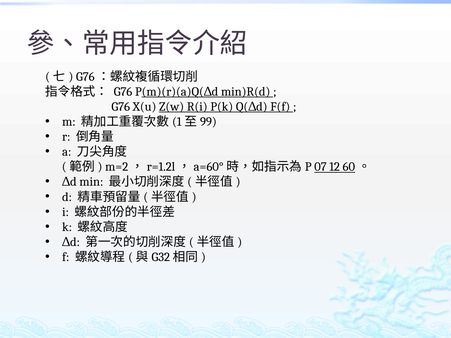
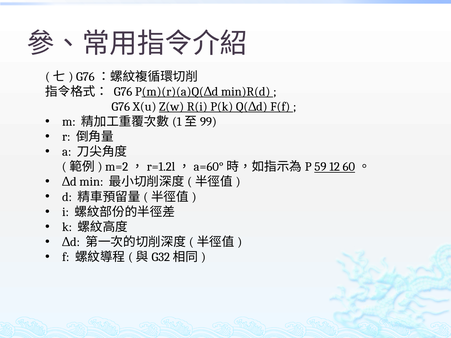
07: 07 -> 59 (320, 167)
